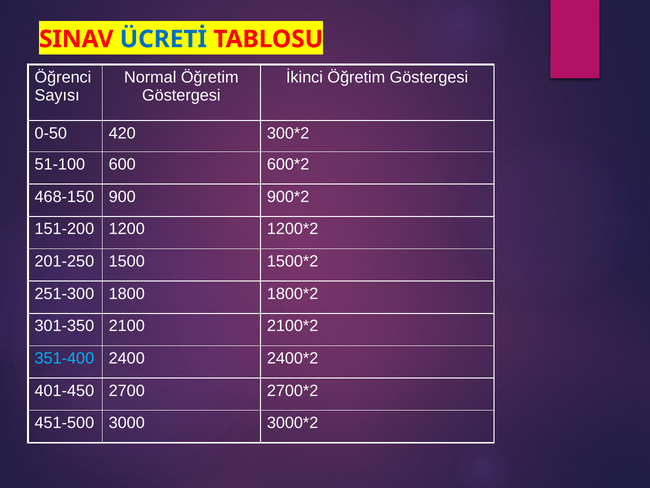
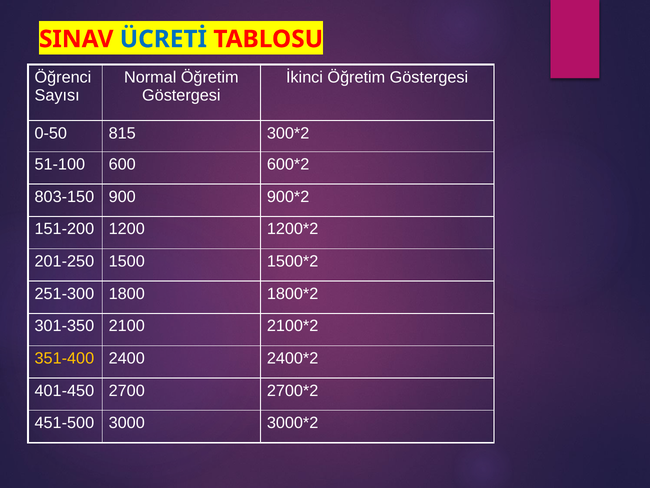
420: 420 -> 815 (122, 133)
468-150: 468-150 -> 803-150 (64, 196)
351-400 colour: light blue -> yellow (64, 358)
